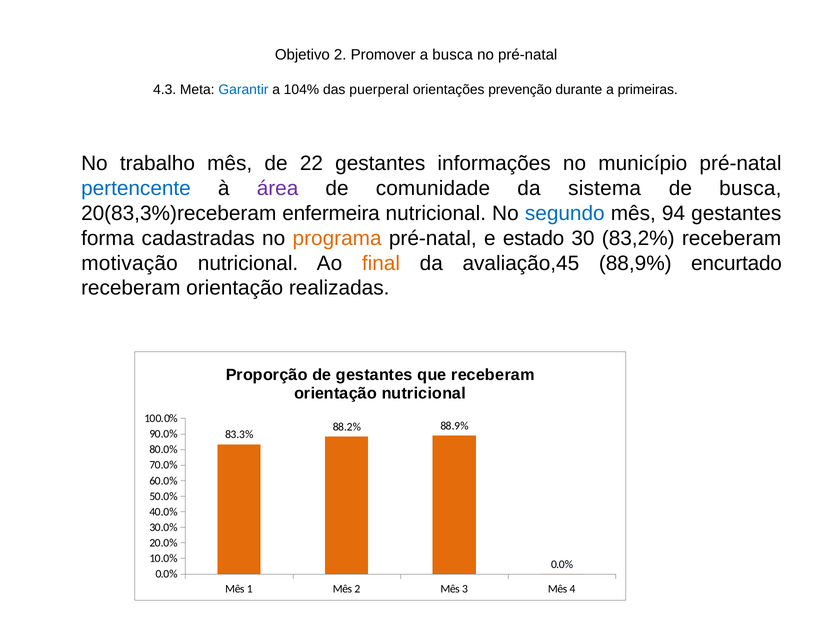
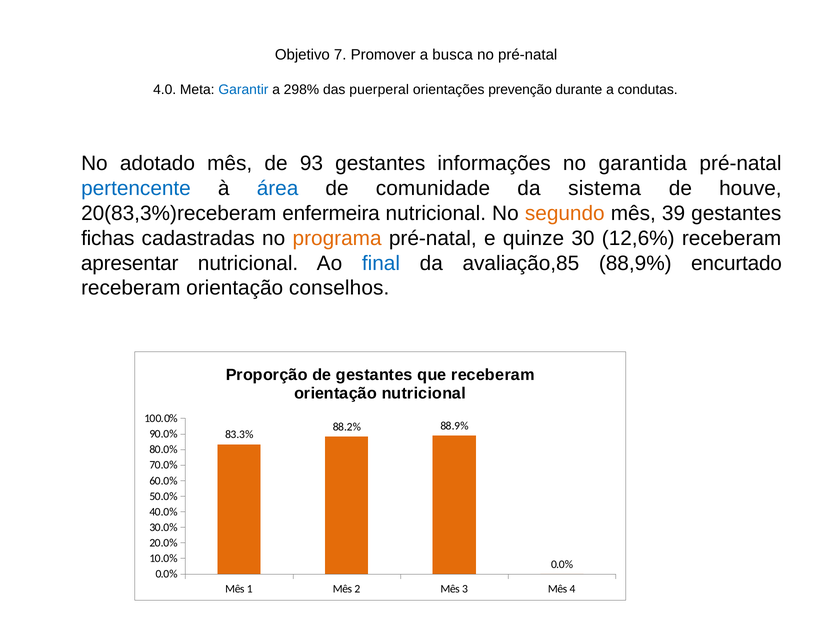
Objetivo 2: 2 -> 7 (340, 55)
4.3: 4.3 -> 4.0 (165, 90)
104%: 104% -> 298% (301, 90)
primeiras: primeiras -> condutas (648, 90)
trabalho: trabalho -> adotado (157, 163)
22: 22 -> 93 (311, 163)
município: município -> garantida (643, 163)
área colour: purple -> blue (278, 188)
de busca: busca -> houve (750, 188)
segundo colour: blue -> orange (565, 213)
94: 94 -> 39 (674, 213)
forma: forma -> fichas (108, 238)
estado: estado -> quinze (533, 238)
83,2%: 83,2% -> 12,6% (638, 238)
motivação: motivação -> apresentar (130, 263)
final colour: orange -> blue (381, 263)
avaliação,45: avaliação,45 -> avaliação,85 (521, 263)
realizadas: realizadas -> conselhos (339, 288)
